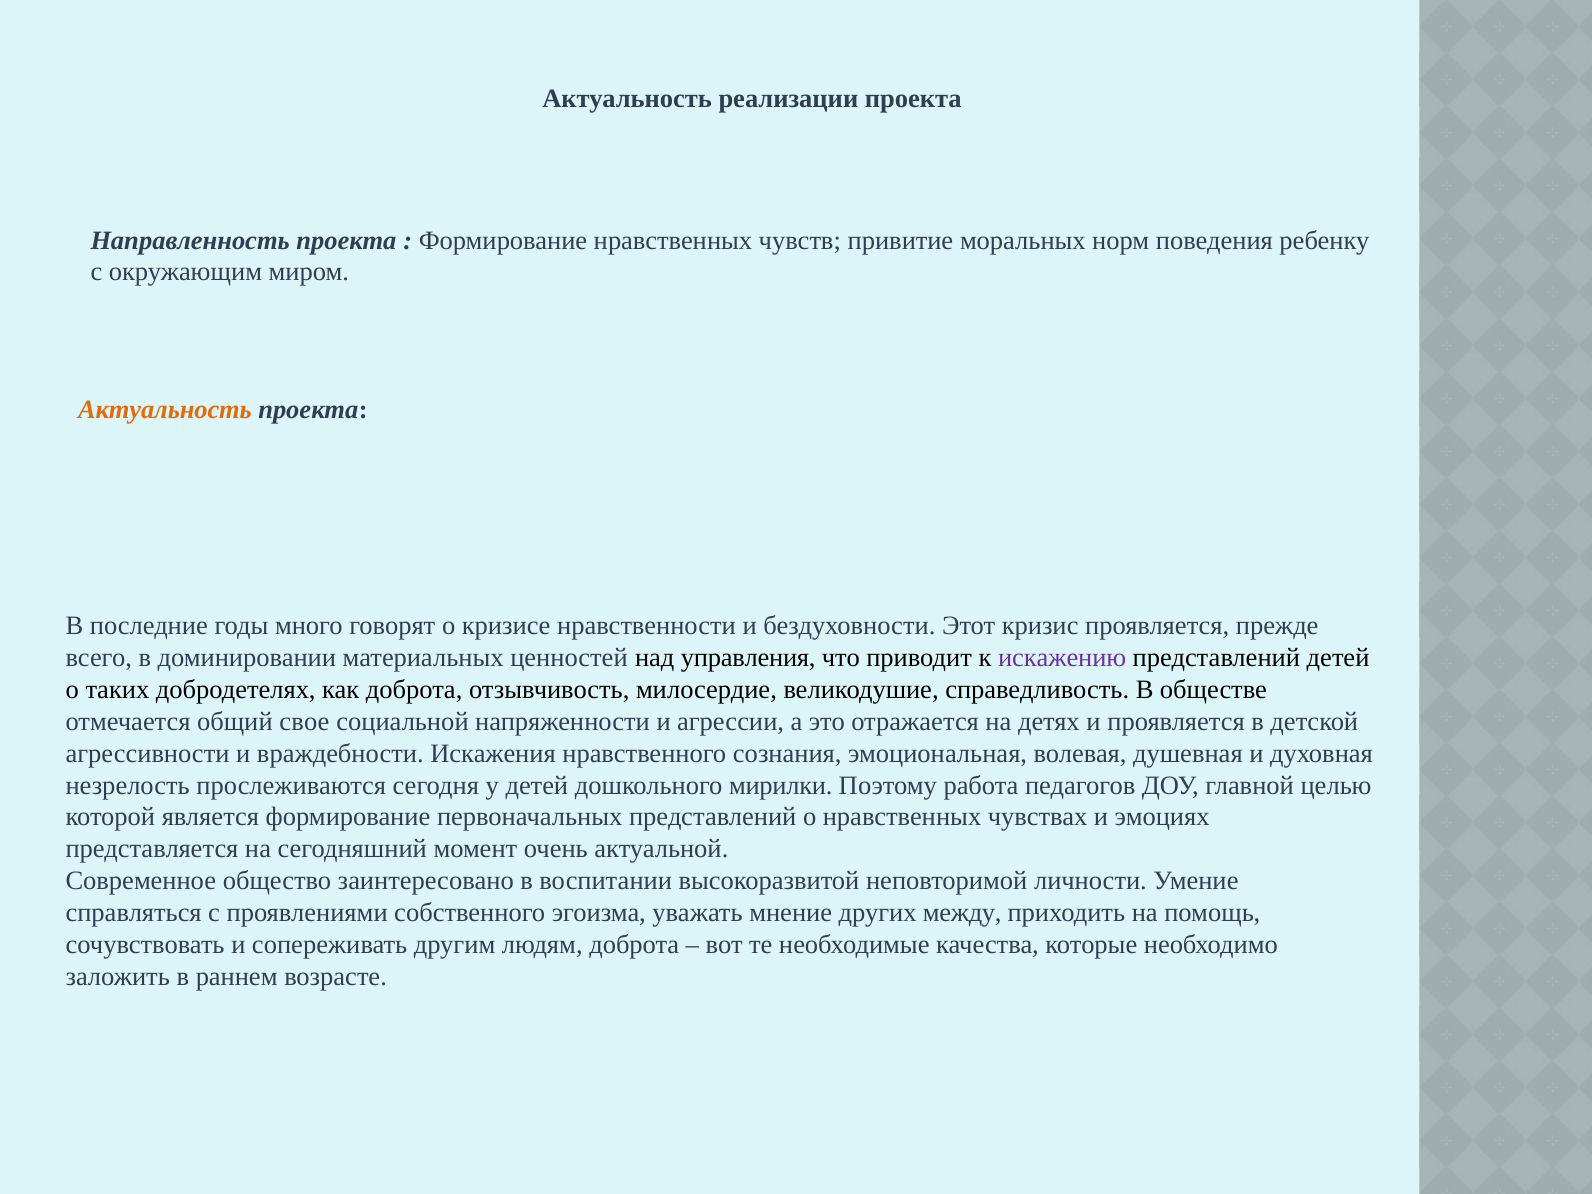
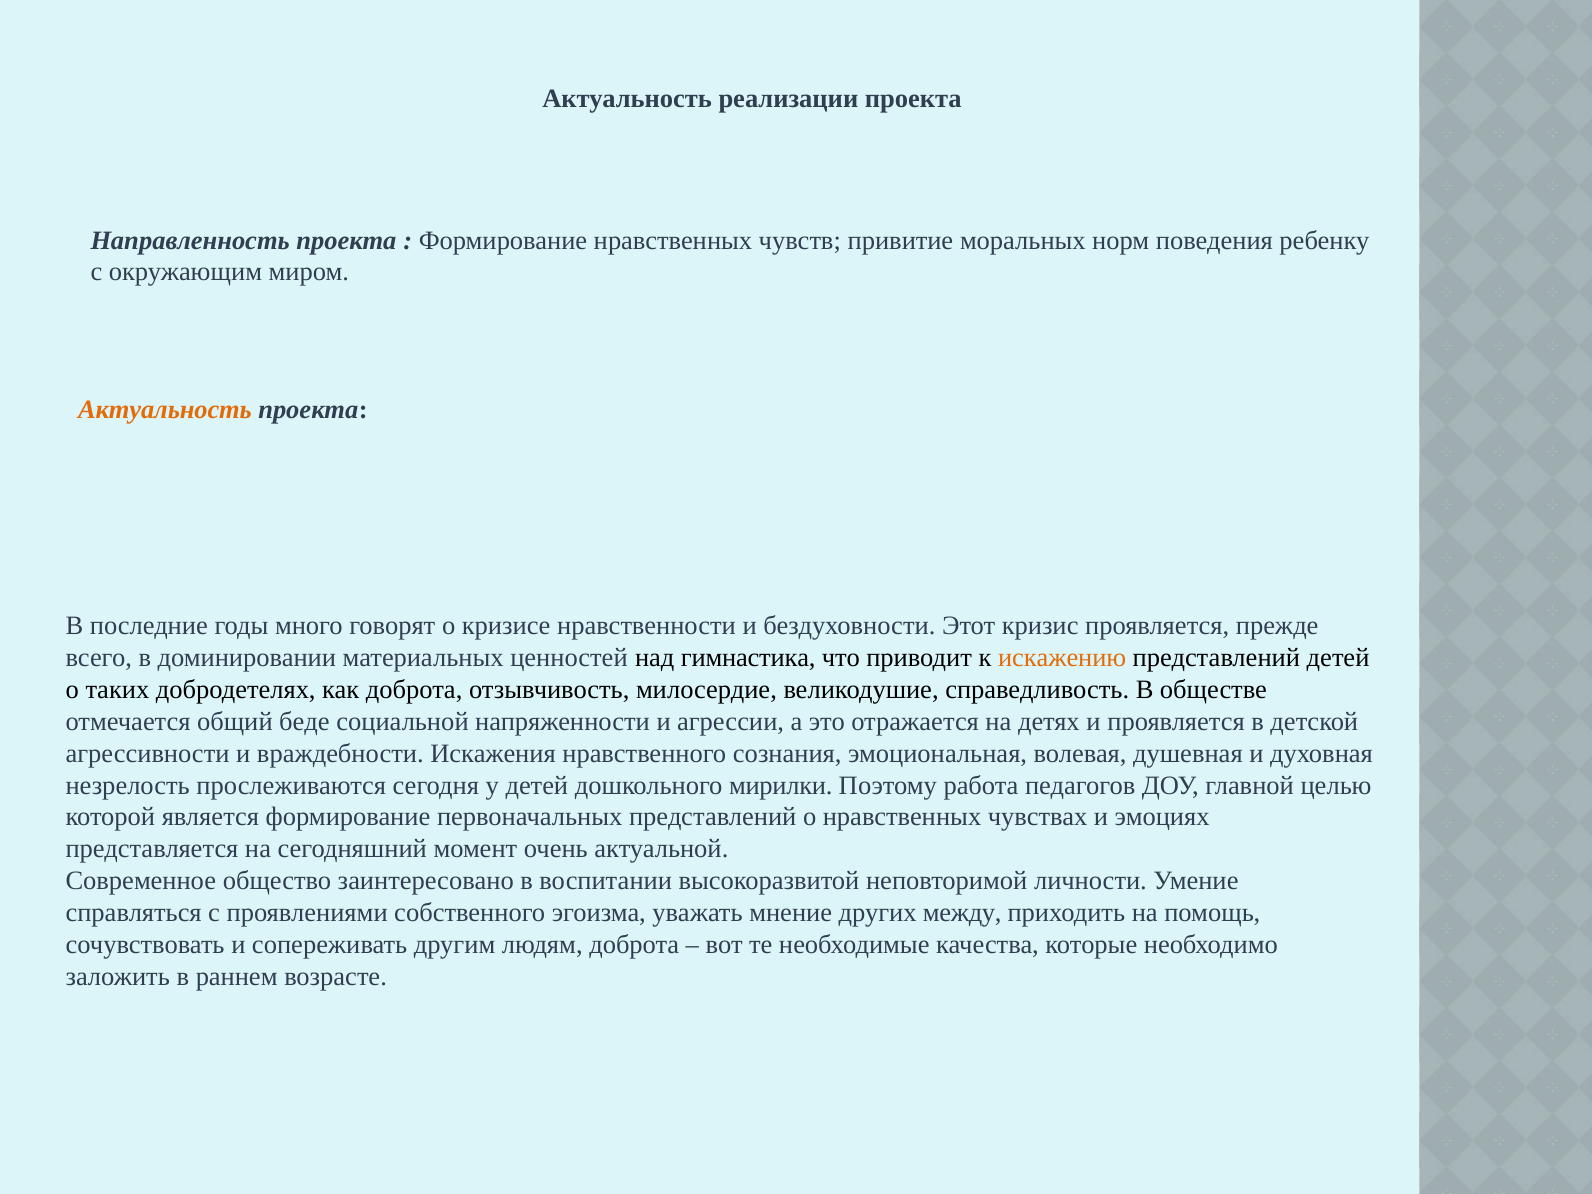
управления: управления -> гимнастика (748, 658)
искажению colour: purple -> orange (1062, 658)
свое: свое -> беде (304, 722)
